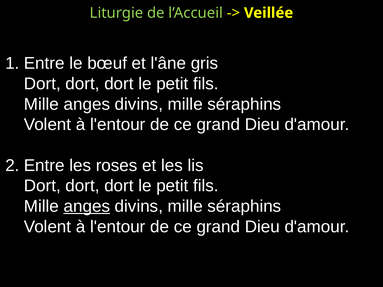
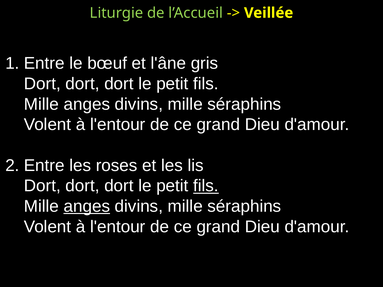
fils underline: none -> present (206, 186)
